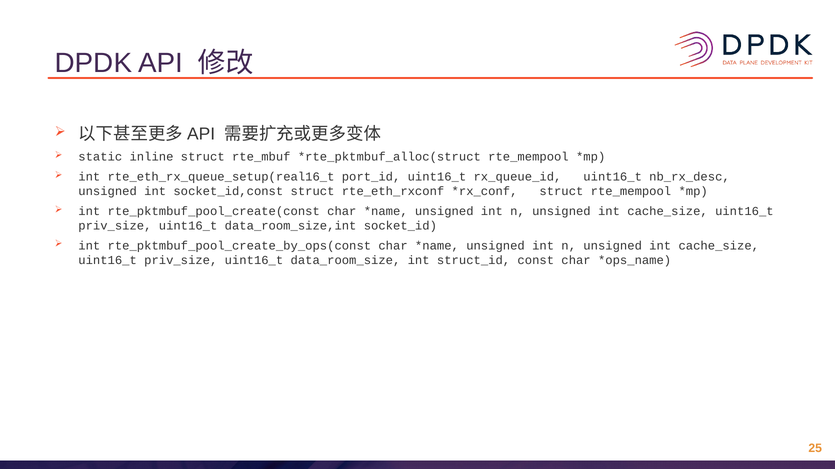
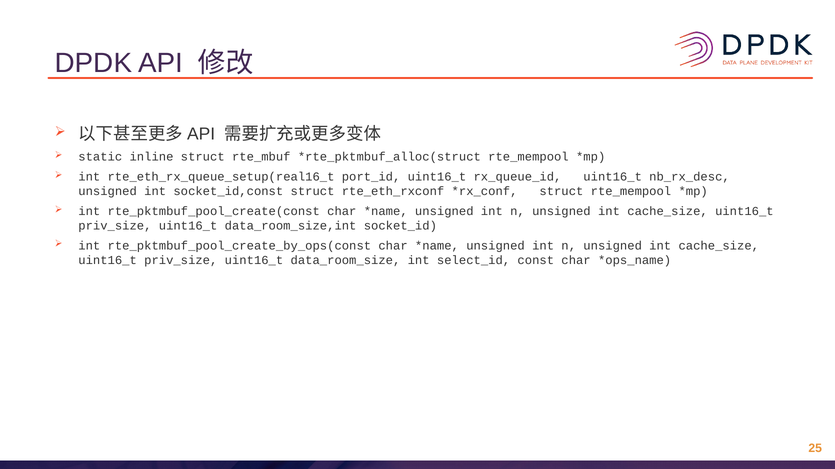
struct_id: struct_id -> select_id (474, 261)
